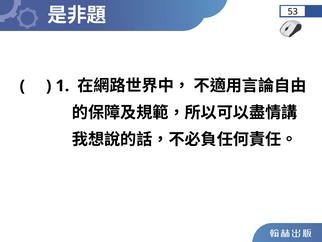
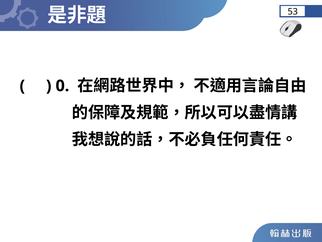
1: 1 -> 0 (62, 86)
